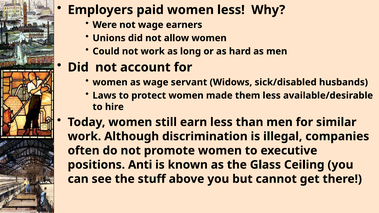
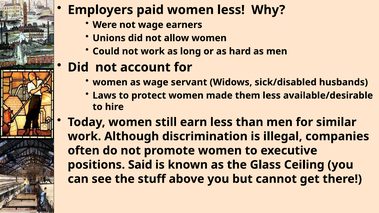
Anti: Anti -> Said (140, 165)
